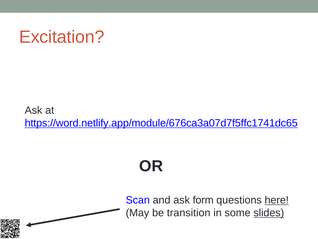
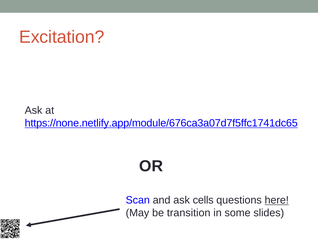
https://word.netlify.app/module/676ca3a07d7f5ffc1741dc65: https://word.netlify.app/module/676ca3a07d7f5ffc1741dc65 -> https://none.netlify.app/module/676ca3a07d7f5ffc1741dc65 (161, 123)
form: form -> cells (203, 200)
slides underline: present -> none (269, 212)
